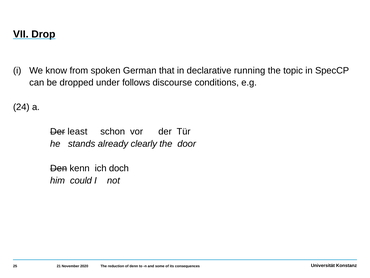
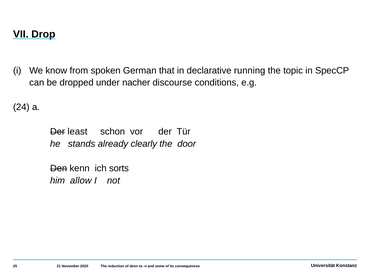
follows: follows -> nacher (136, 83)
doch: doch -> sorts (119, 168)
could: could -> allow (81, 180)
